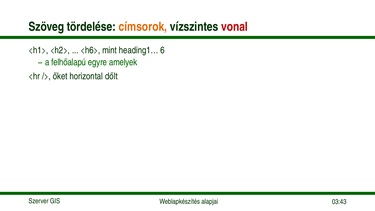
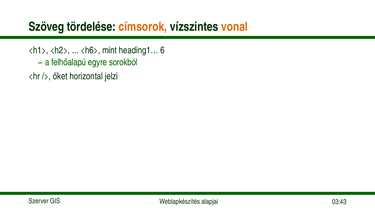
vonal colour: red -> orange (234, 27)
amelyek: amelyek -> sorokból (123, 62)
dőlt: dőlt -> jelzi (111, 76)
